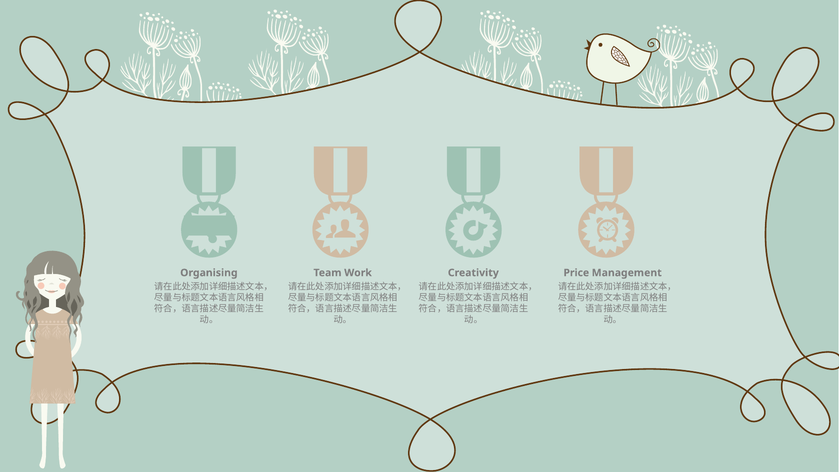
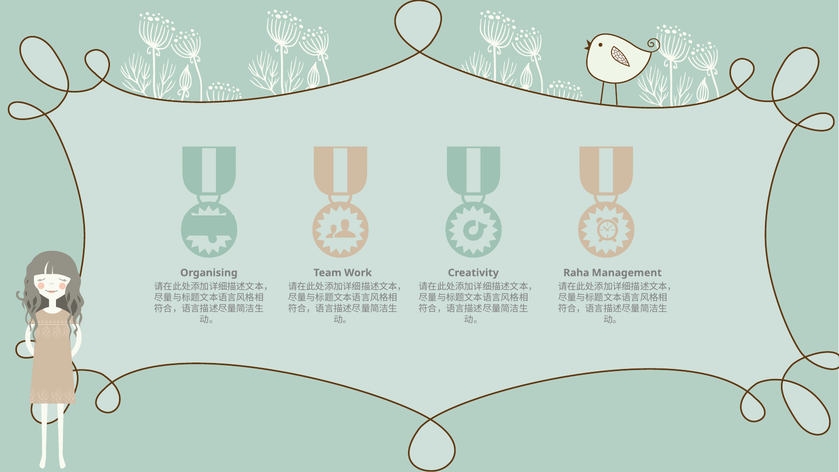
Price: Price -> Raha (576, 273)
